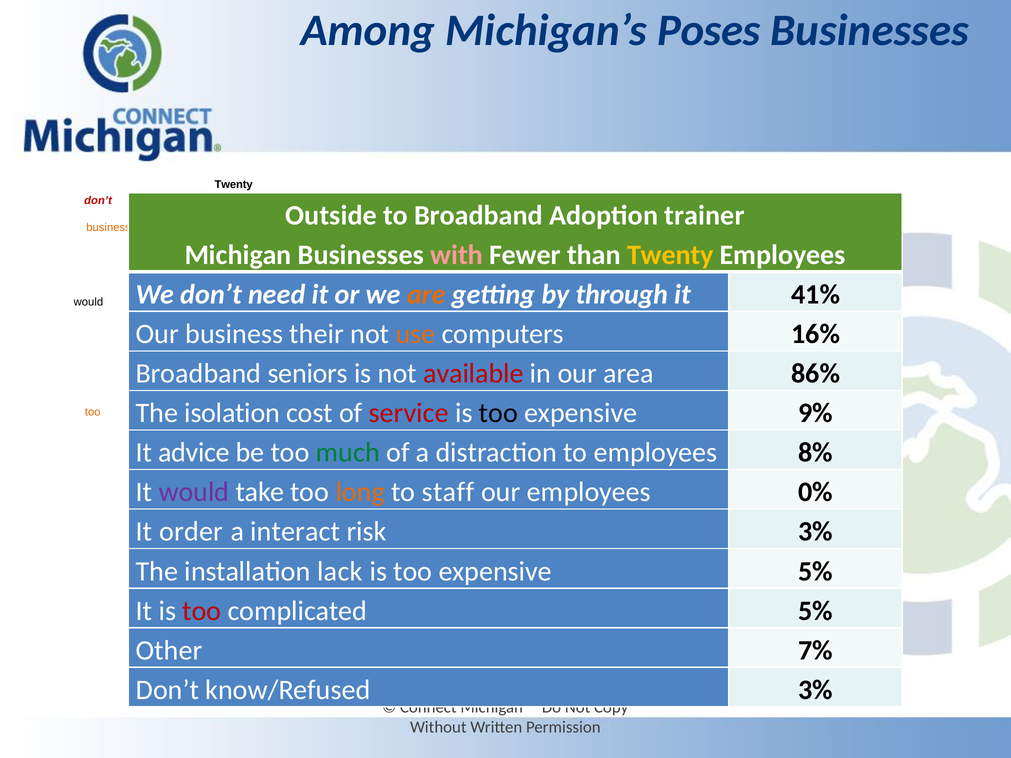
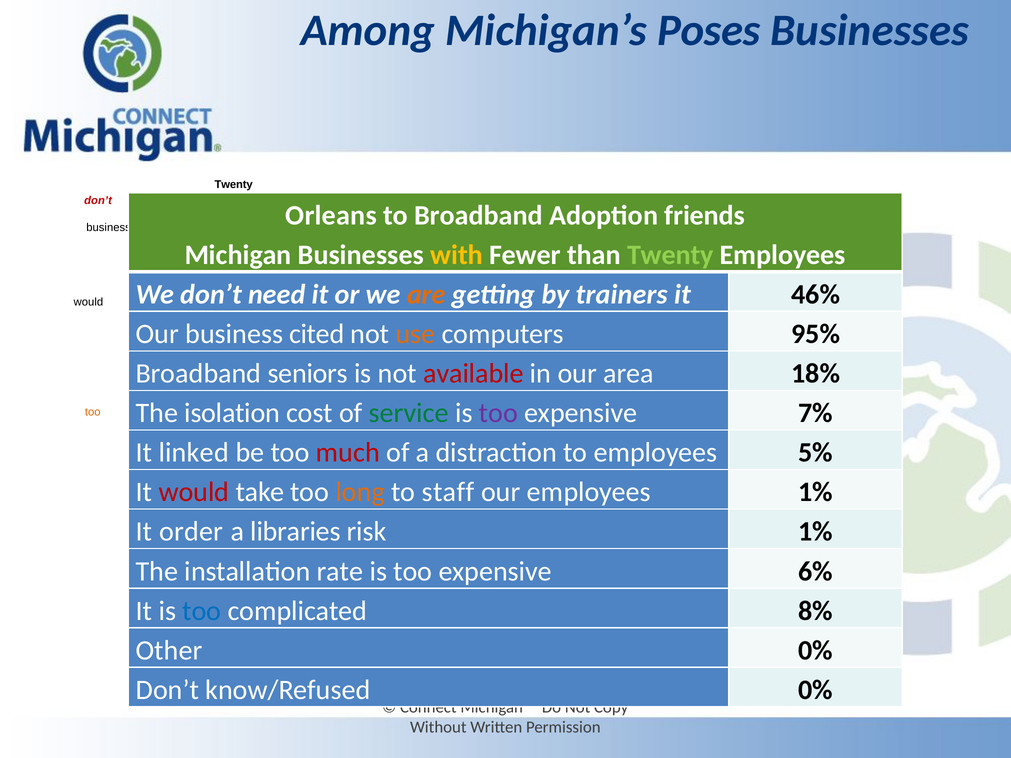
Outside: Outside -> Orleans (331, 215)
trainer: trainer -> friends (705, 215)
business colour: orange -> black (109, 228)
with colour: pink -> yellow (457, 255)
Twenty colour: yellow -> light green (670, 255)
through: through -> trainers (622, 295)
41%: 41% -> 46% (816, 295)
their: their -> cited (317, 334)
16%: 16% -> 95% (816, 334)
86%: 86% -> 18% (816, 374)
service colour: red -> green (409, 413)
too colour: black -> purple (498, 413)
9%: 9% -> 7% (816, 413)
advice: advice -> linked (194, 453)
much colour: green -> red (348, 453)
8%: 8% -> 5% (816, 453)
would colour: purple -> red (194, 492)
employees 0%: 0% -> 1% (816, 492)
interact: interact -> libraries (295, 532)
risk 3%: 3% -> 1% (816, 532)
lack: lack -> rate (340, 571)
expensive 5%: 5% -> 6% (816, 571)
too colour: red -> blue (202, 611)
complicated 5%: 5% -> 8% (816, 611)
Other 7%: 7% -> 0% (816, 651)
know/Refused 3%: 3% -> 0% (816, 690)
